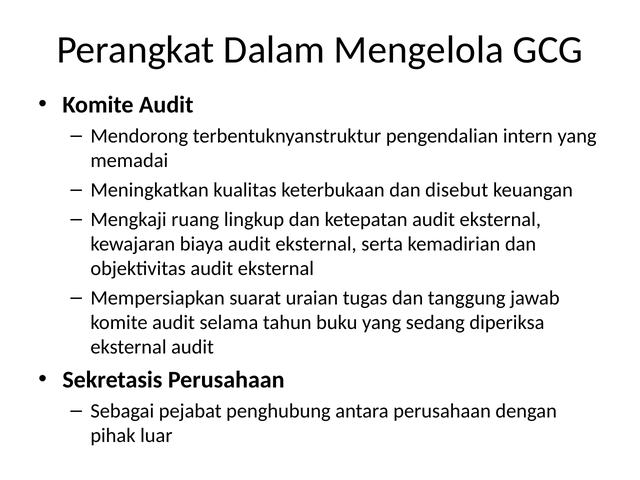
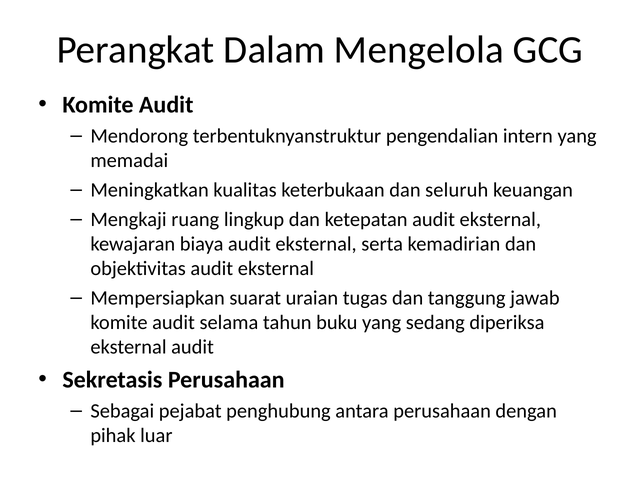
disebut: disebut -> seluruh (457, 190)
